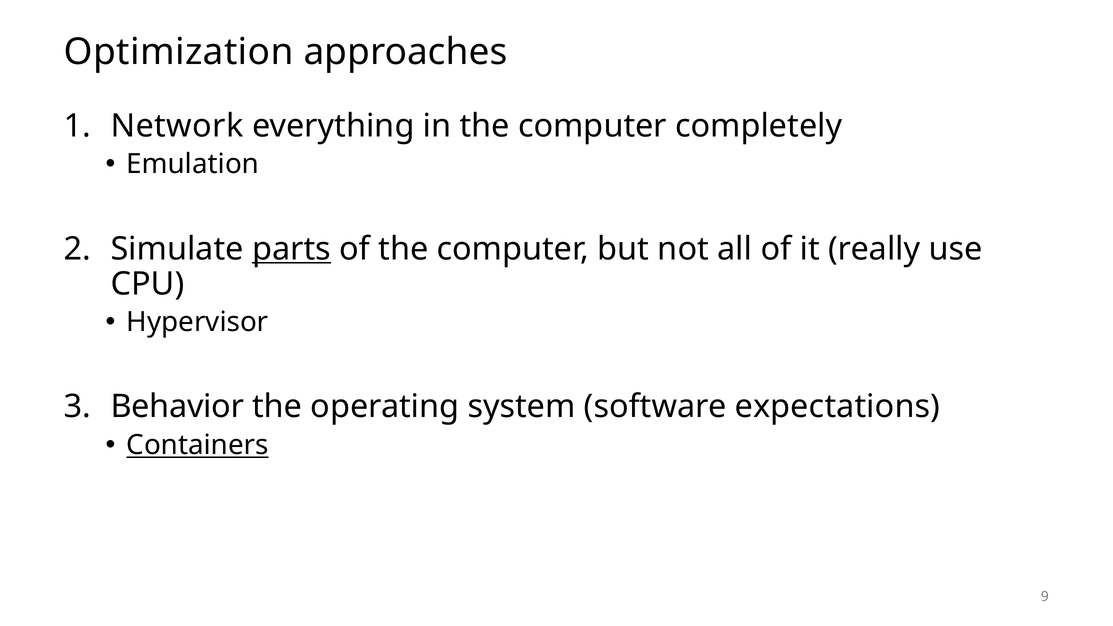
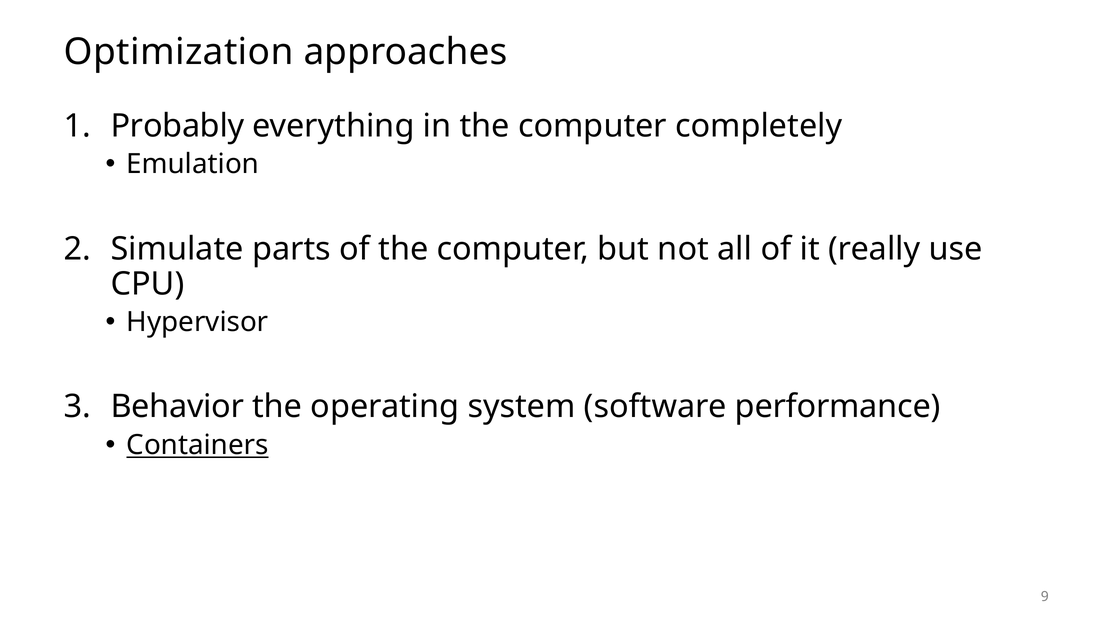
Network: Network -> Probably (177, 126)
parts underline: present -> none (291, 249)
expectations: expectations -> performance (838, 407)
